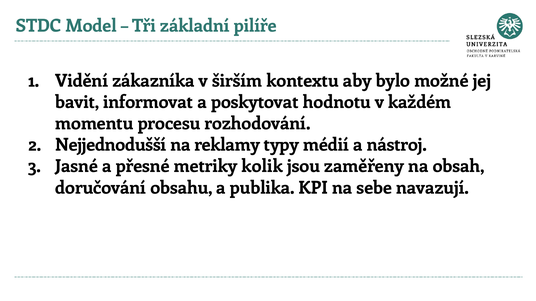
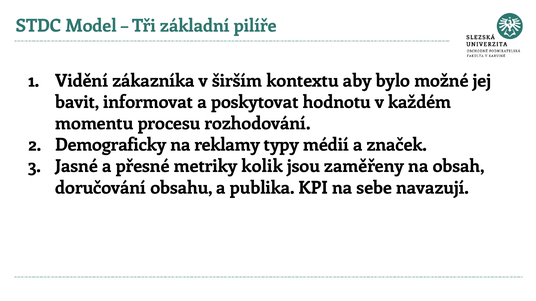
Nejjednodušší: Nejjednodušší -> Demograficky (111, 145)
nástroj: nástroj -> značek (397, 145)
